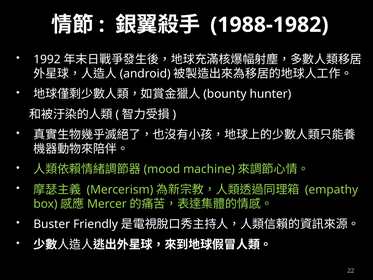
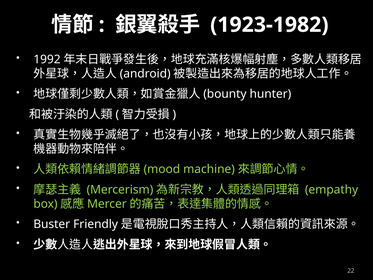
1988-1982: 1988-1982 -> 1923-1982 (269, 25)
